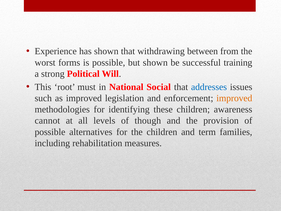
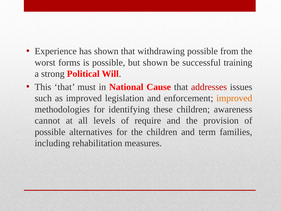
withdrawing between: between -> possible (202, 51)
This root: root -> that (65, 87)
Social: Social -> Cause (159, 87)
addresses colour: blue -> red (209, 87)
though: though -> require (148, 121)
